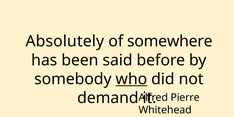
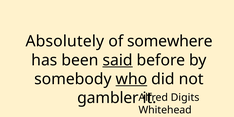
said underline: none -> present (118, 60)
demand: demand -> gambler (108, 98)
Pierre: Pierre -> Digits (185, 97)
